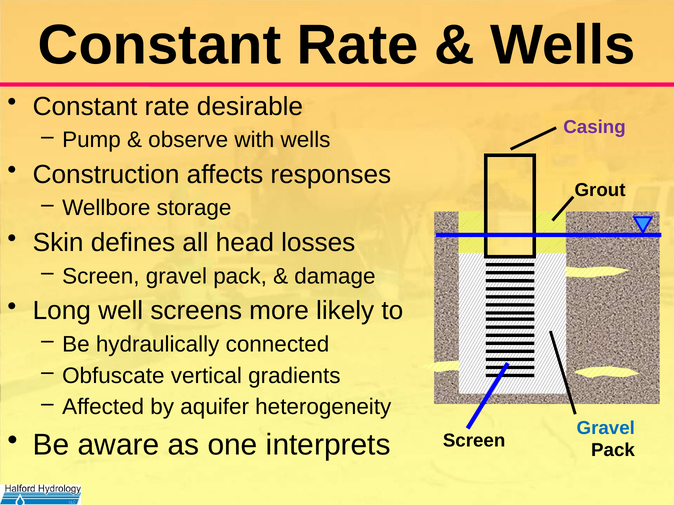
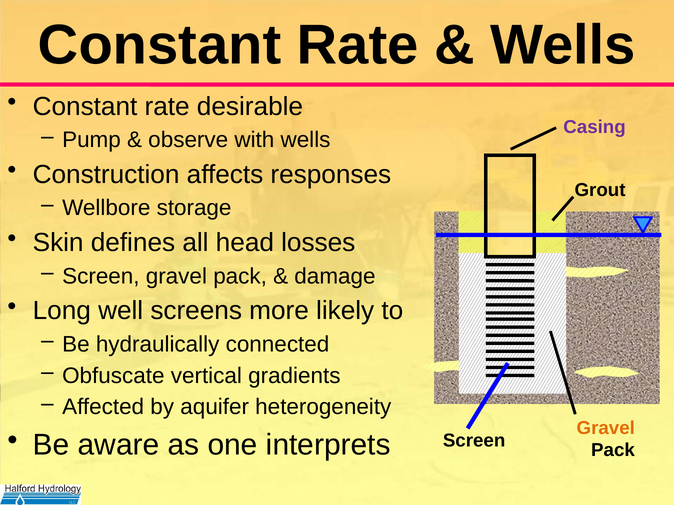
Gravel colour: blue -> orange (606, 428)
